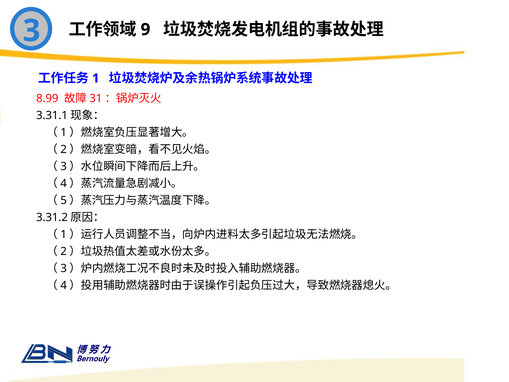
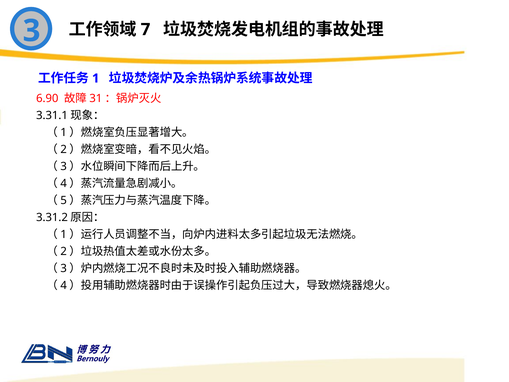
9: 9 -> 7 (145, 29)
8.99: 8.99 -> 6.90 (47, 99)
